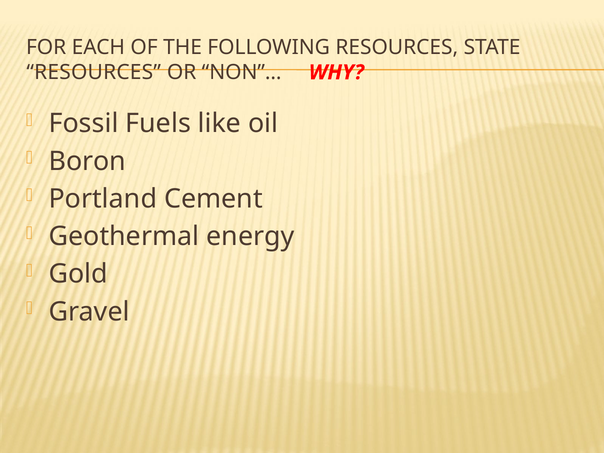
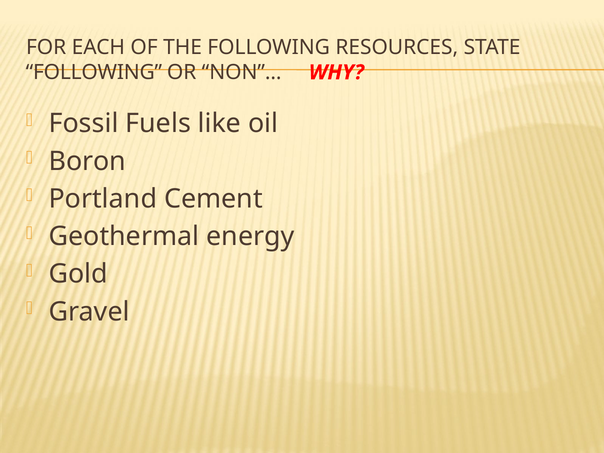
RESOURCES: RESOURCES -> FOLLOWING (94, 72)
